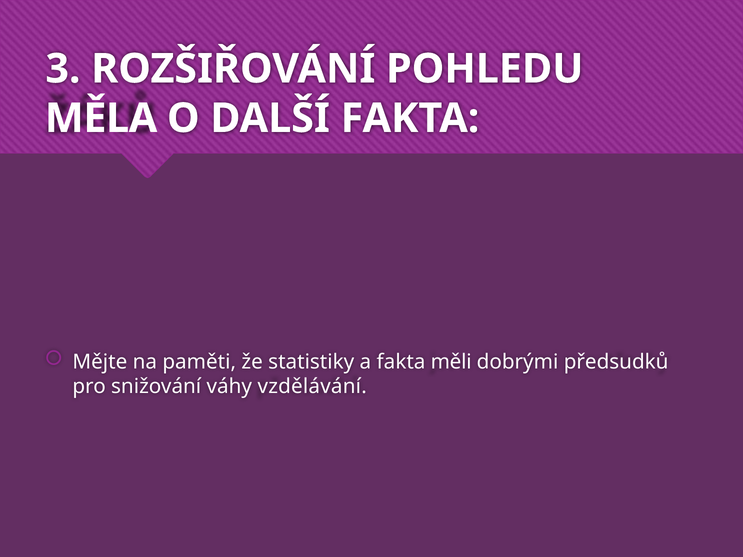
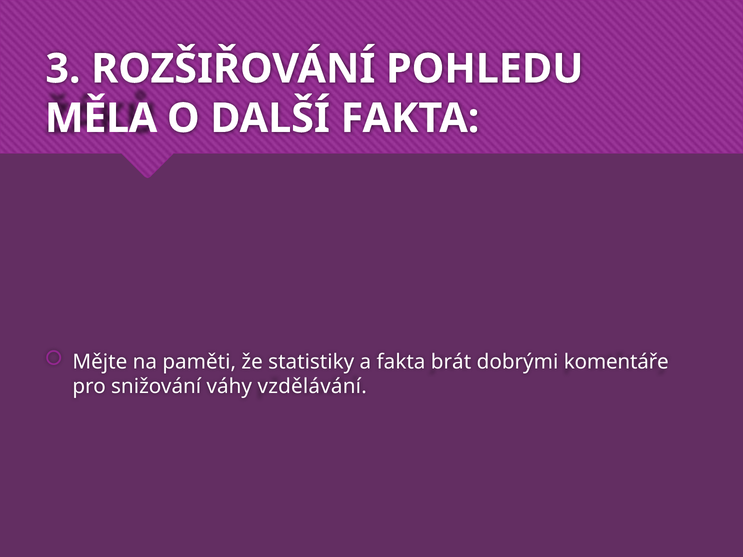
měli: měli -> brát (451, 362)
předsudků: předsudků -> komentáře (616, 362)
